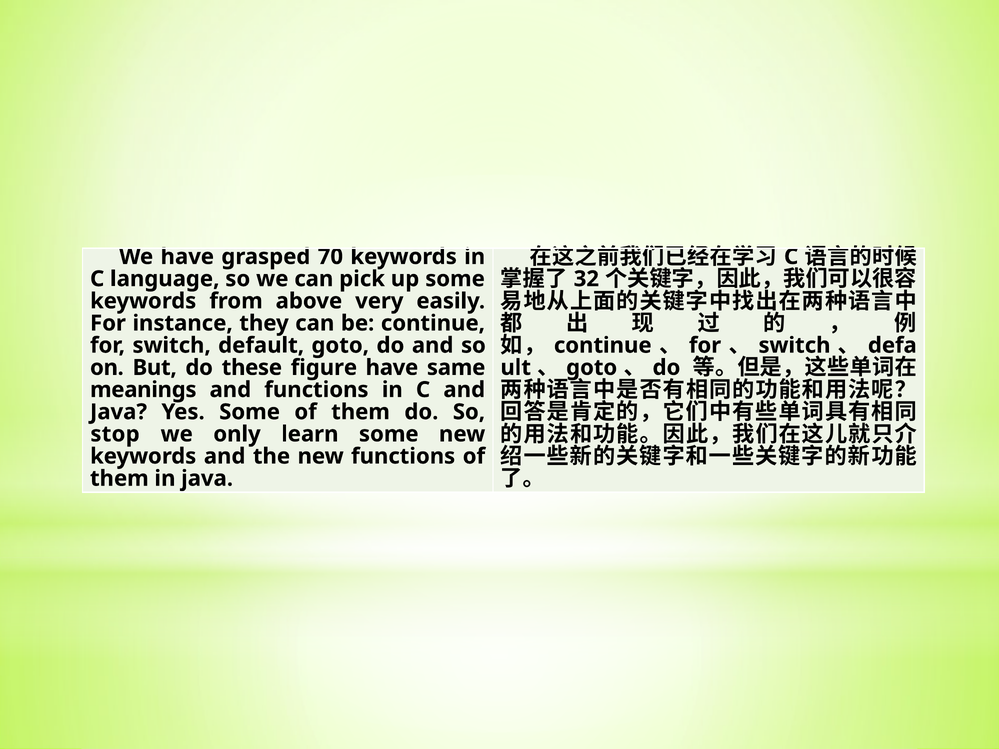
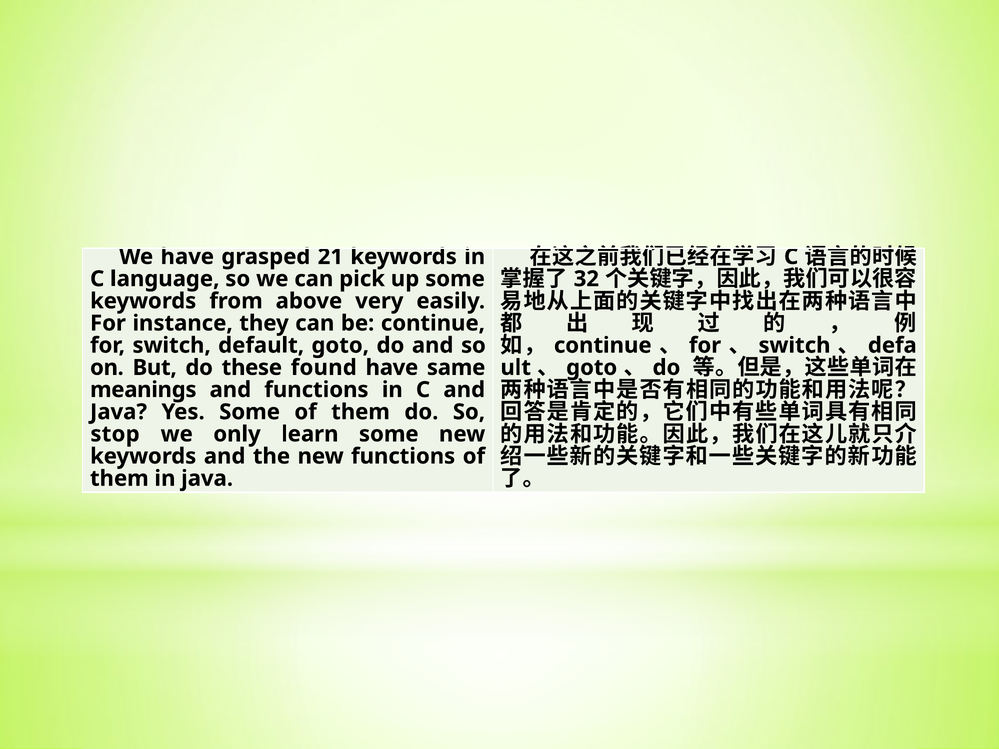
70: 70 -> 21 (330, 257)
figure: figure -> found (324, 368)
